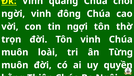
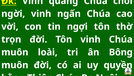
đông: đông -> ngấn (69, 14)
Từng: Từng -> Bông (121, 52)
